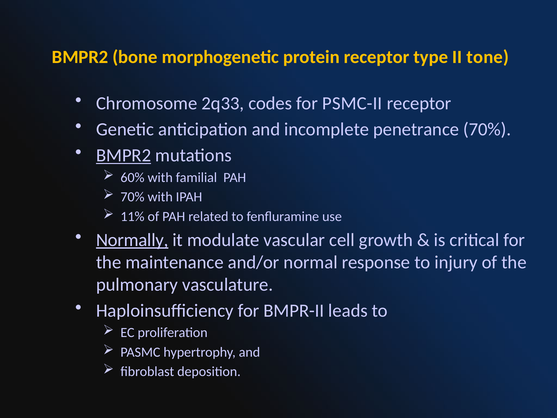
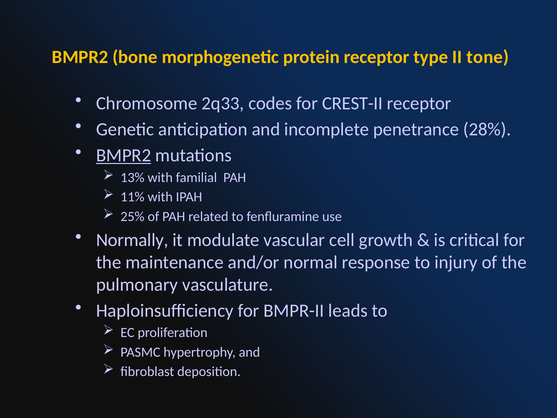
PSMC-II: PSMC-II -> CREST-II (352, 103)
penetrance 70%: 70% -> 28% (487, 129)
60%: 60% -> 13% (132, 177)
70%: 70% -> 11% (132, 197)
11%: 11% -> 25% (132, 216)
Normally underline: present -> none (132, 240)
